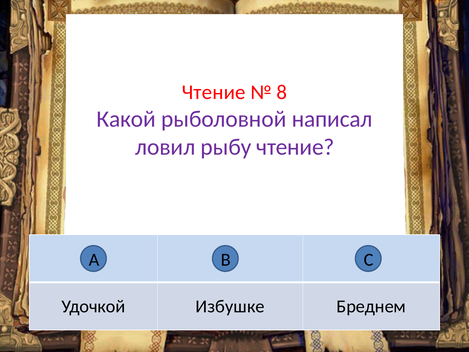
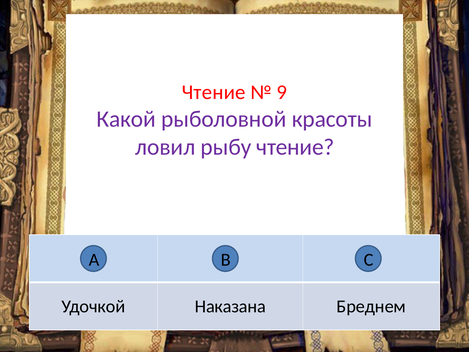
8: 8 -> 9 (282, 92)
написал: написал -> красоты (332, 119)
Избушке: Избушке -> Наказана (230, 306)
